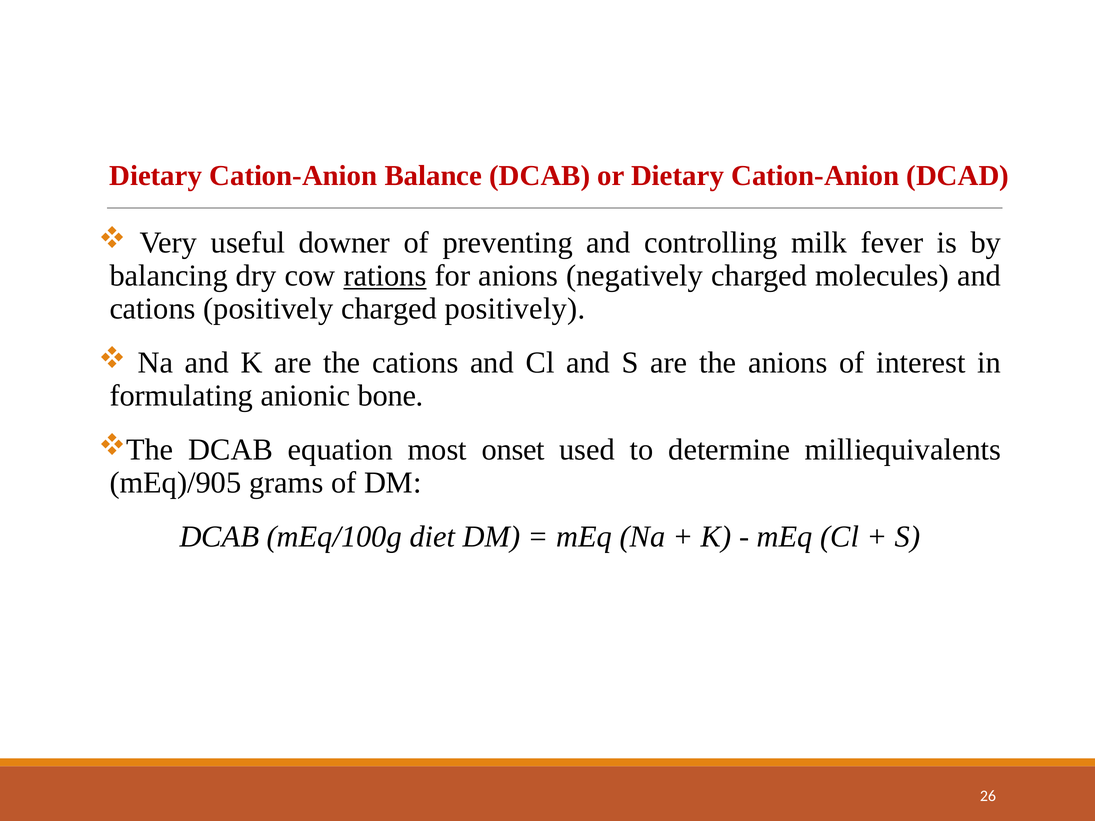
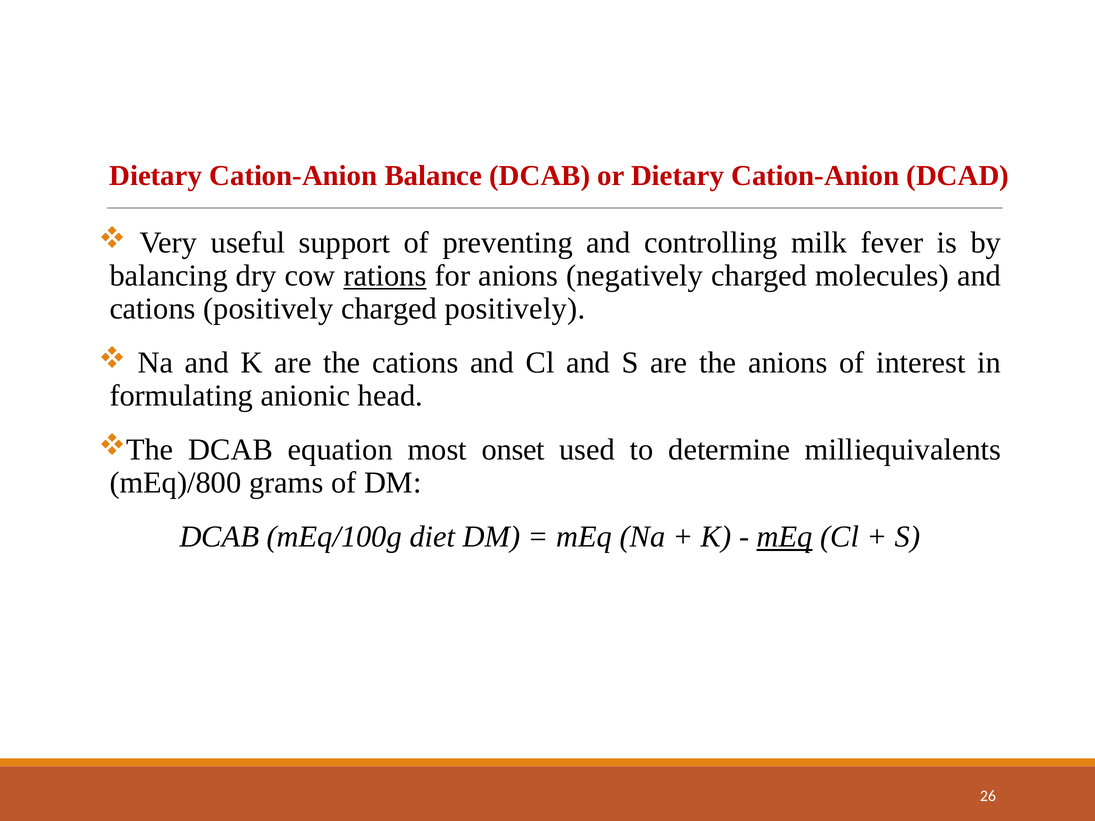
downer: downer -> support (344, 243)
bone: bone -> head (391, 396)
mEq)/905: mEq)/905 -> mEq)/800 (175, 483)
mEq underline: none -> present (785, 537)
